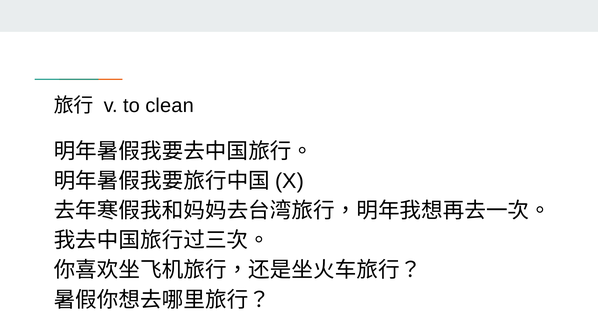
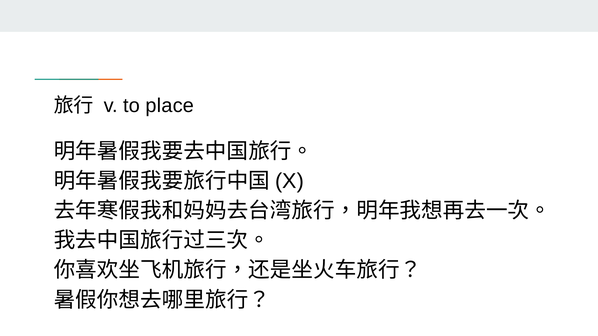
clean: clean -> place (170, 106)
